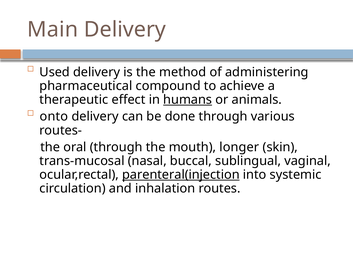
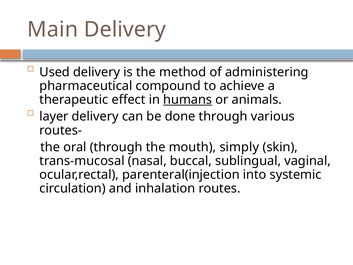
onto: onto -> layer (54, 116)
longer: longer -> simply (239, 147)
parenteral(injection underline: present -> none (181, 175)
